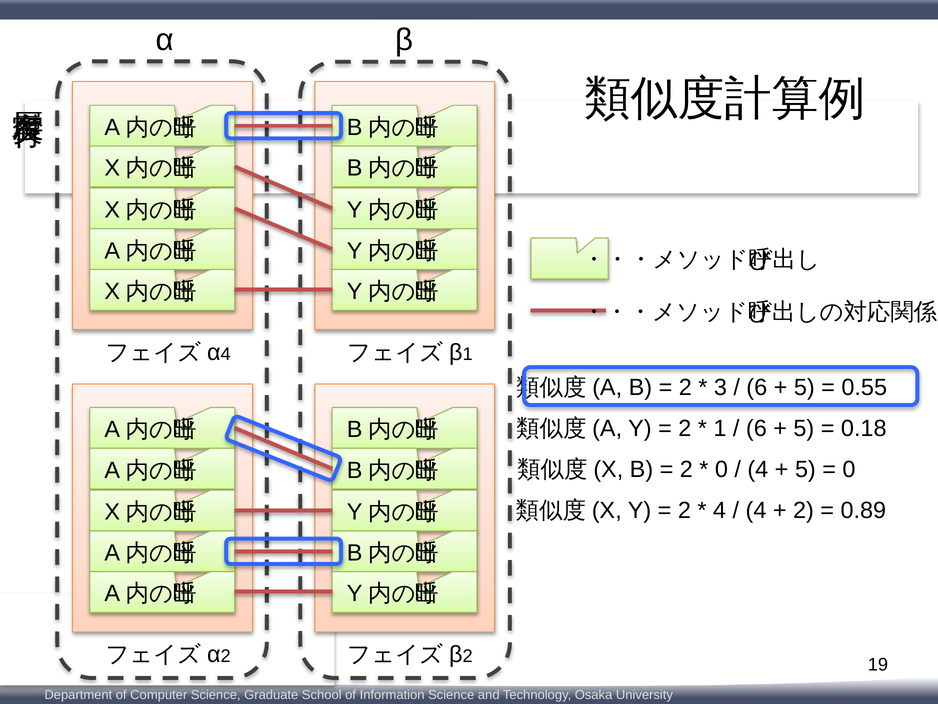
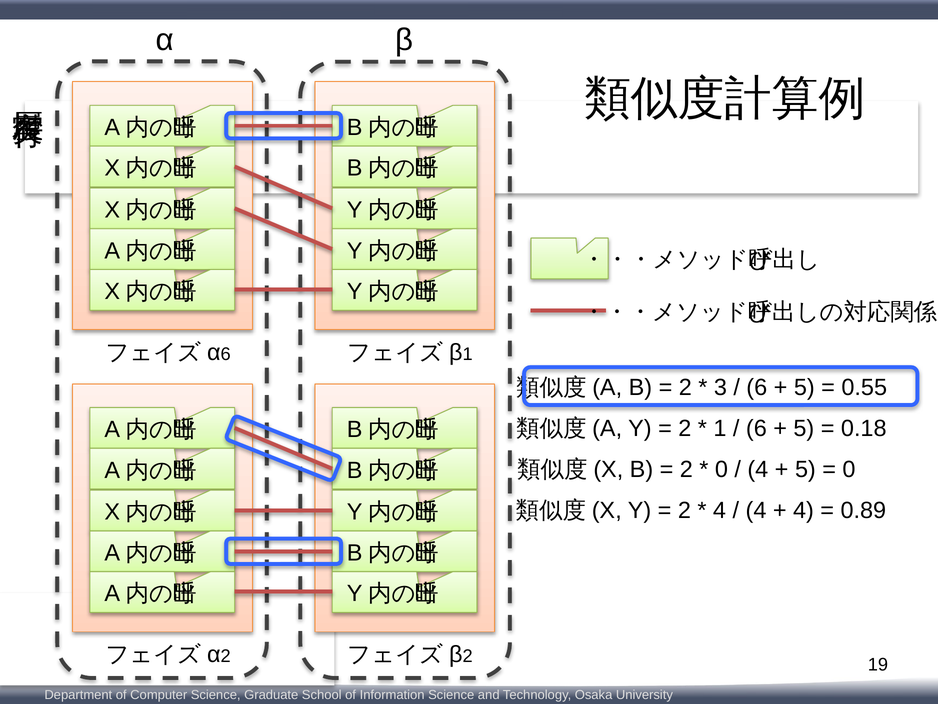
4: 4 -> 6 (226, 354)
2: 2 -> 4 (803, 510)
